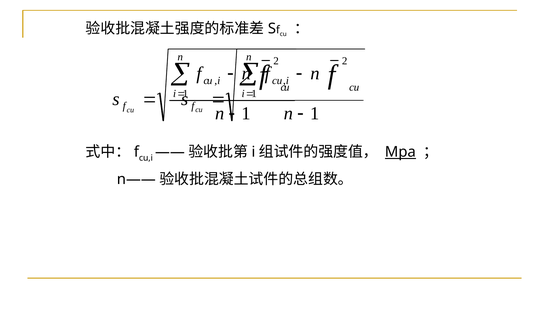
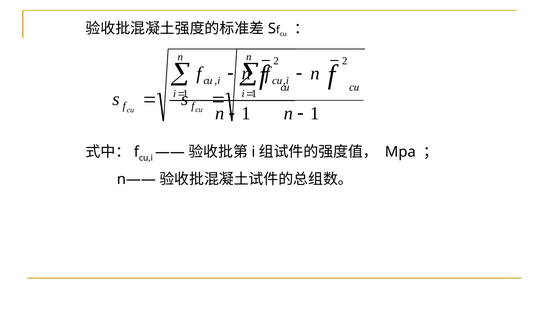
Mpa underline: present -> none (400, 152)
